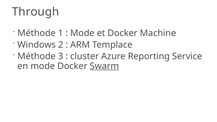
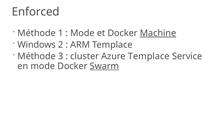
Through: Through -> Enforced (36, 12)
Machine underline: none -> present (158, 33)
Azure Reporting: Reporting -> Templace (149, 56)
